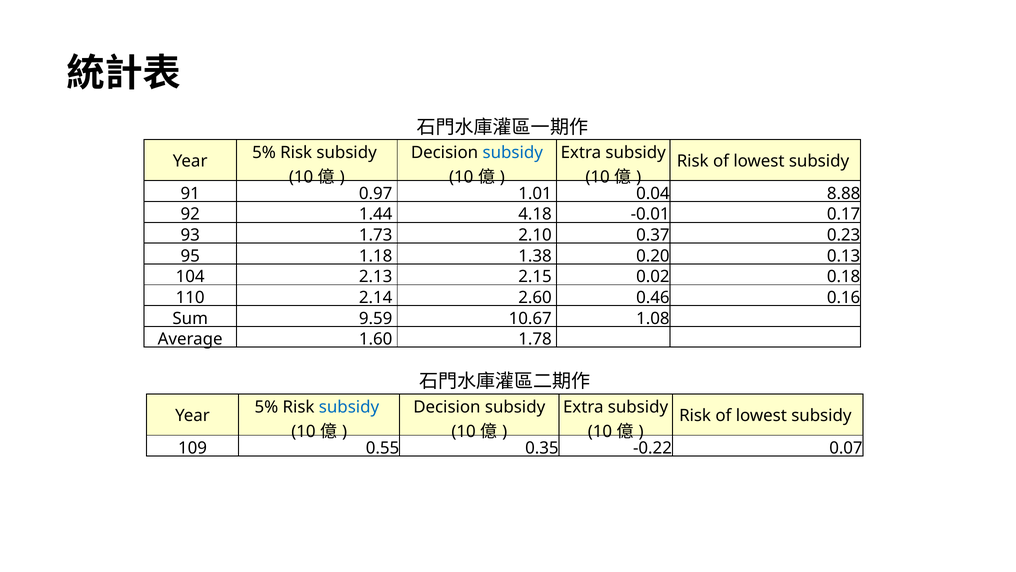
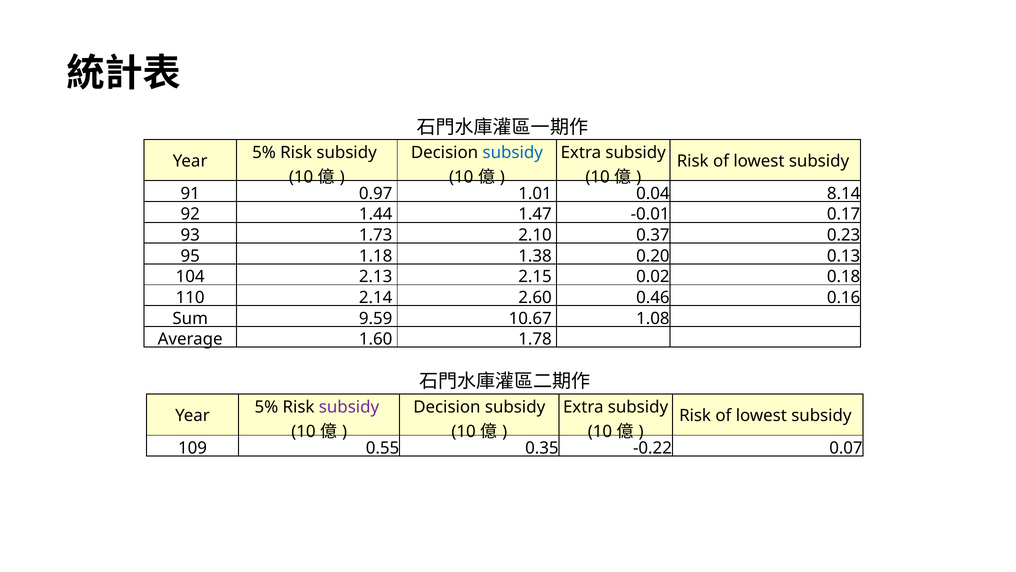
8.88: 8.88 -> 8.14 (844, 193)
4.18: 4.18 -> 1.47 (535, 214)
subsidy colour: blue -> purple (349, 407)
